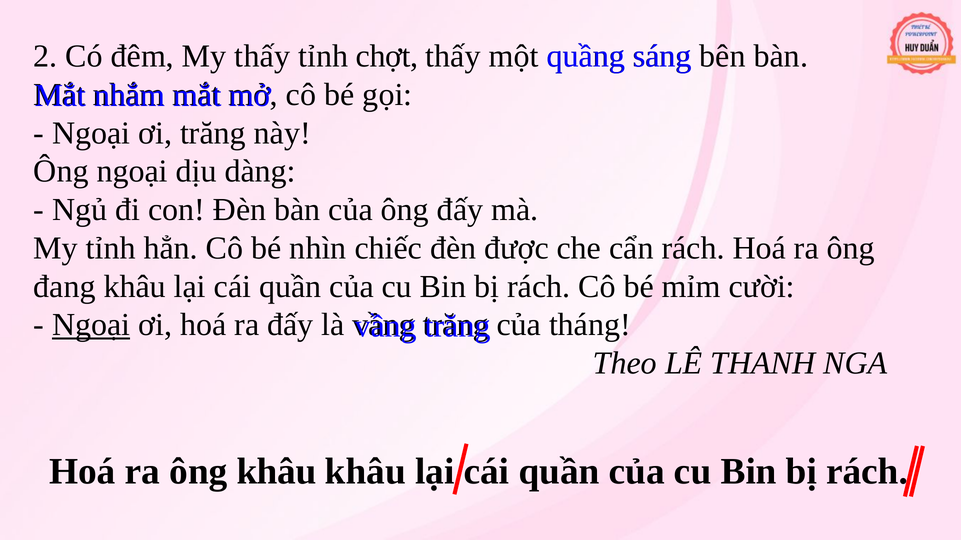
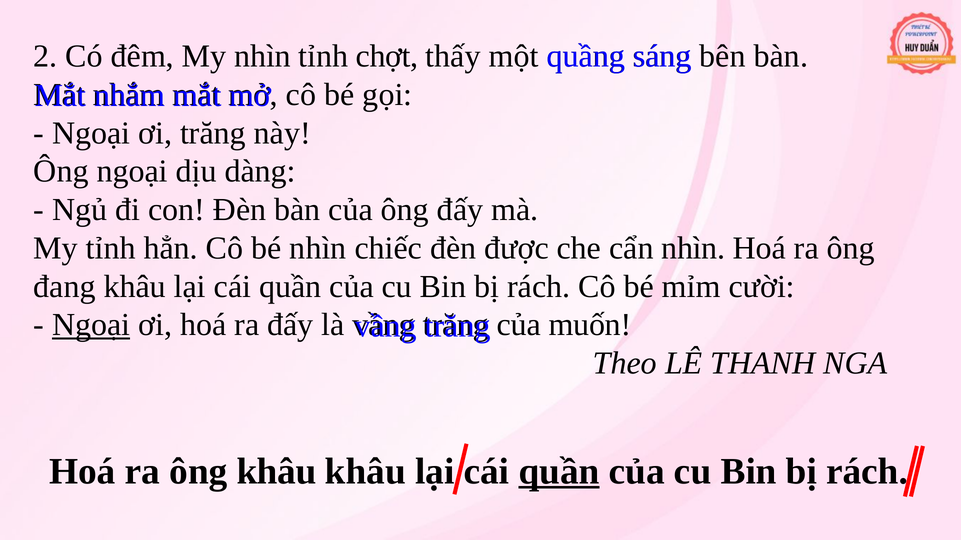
My thấy: thấy -> nhìn (263, 56)
cẩn rách: rách -> nhìn (693, 248)
tháng: tháng -> muốn (590, 325)
quần underline: none -> present (559, 472)
